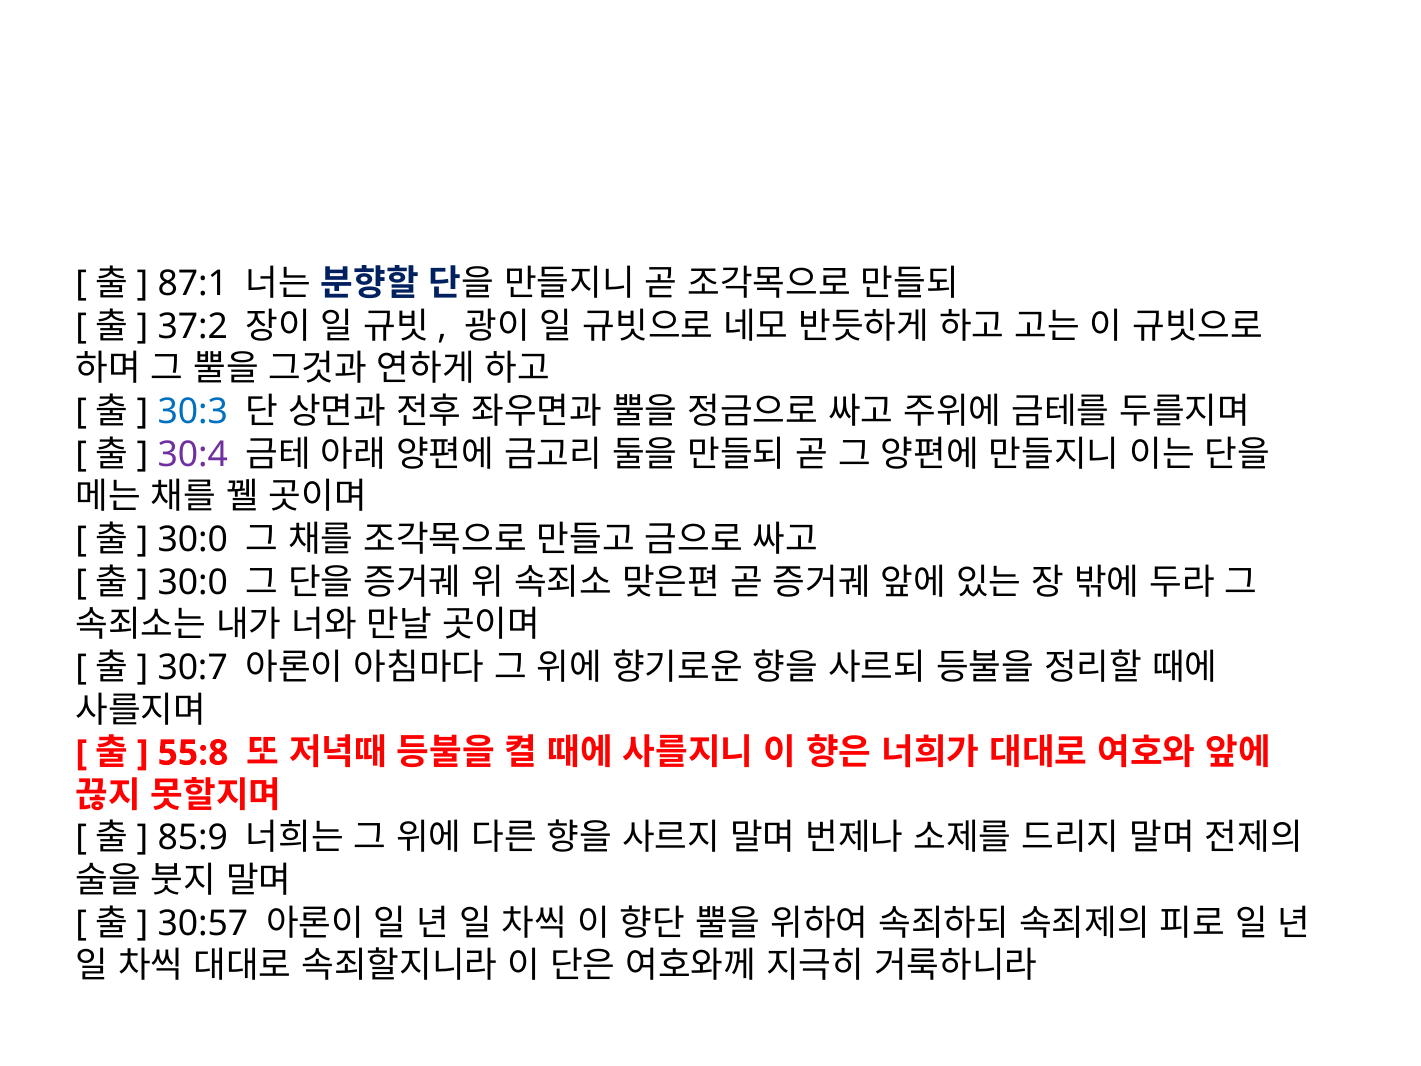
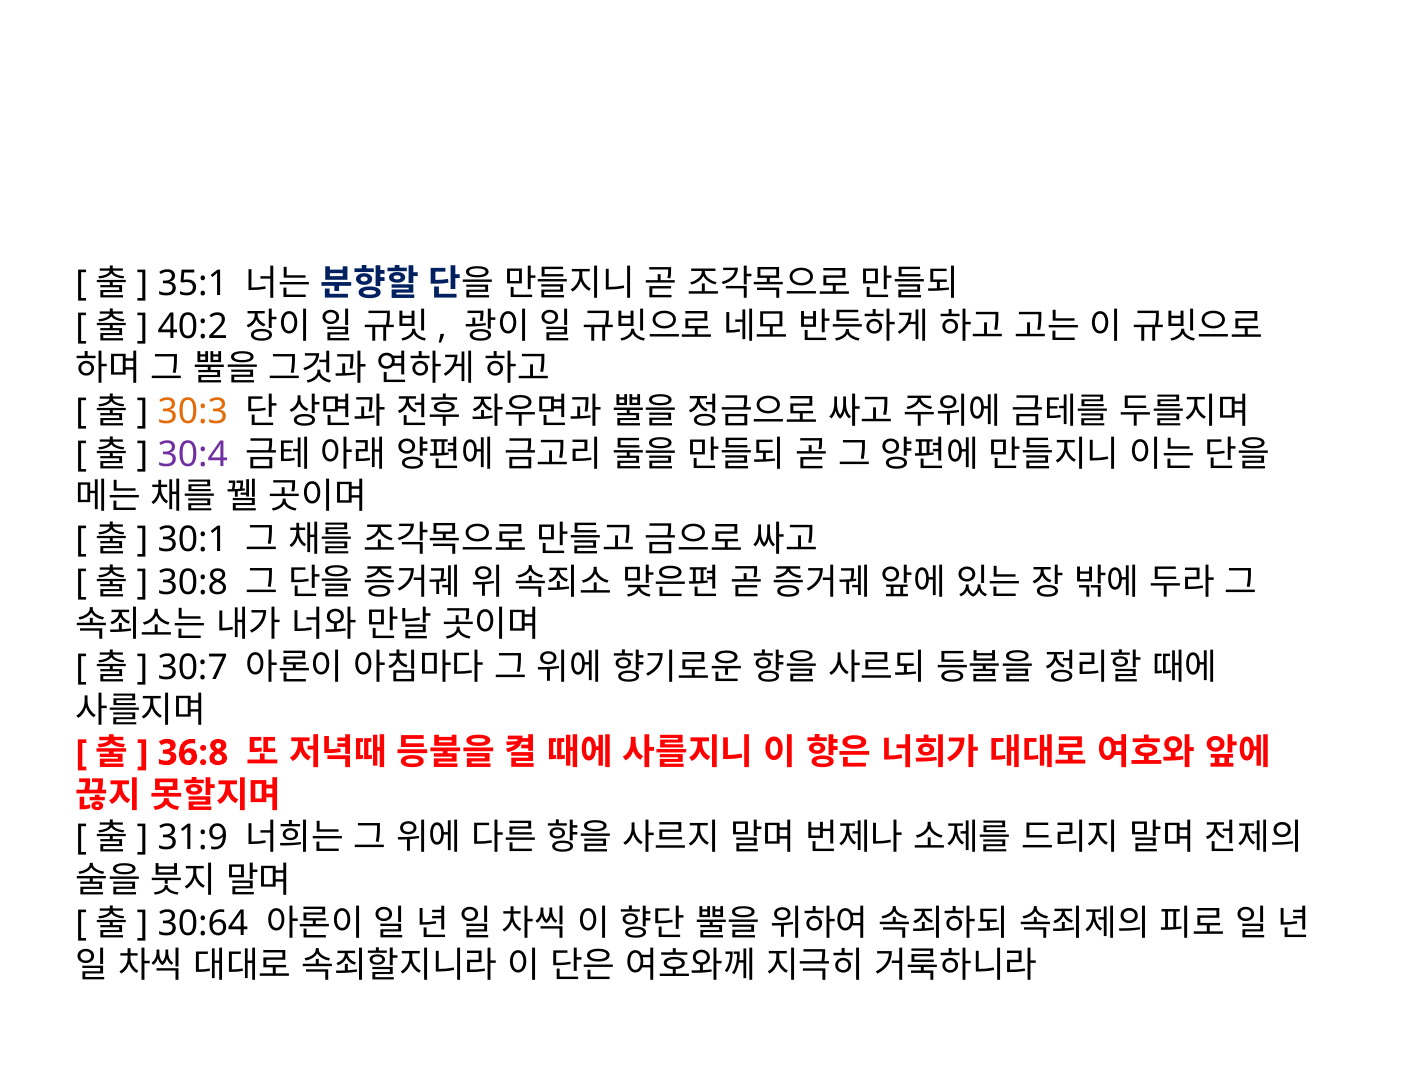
87:1: 87:1 -> 35:1 (193, 284)
37:2: 37:2 -> 40:2 (193, 326)
30:3 colour: blue -> orange (193, 412)
30:0: 30:0 -> 30:1 (193, 540)
30:0: 30:0 -> 30:8 (193, 582)
55:8: 55:8 -> 36:8 (193, 753)
85:9: 85:9 -> 31:9 (193, 838)
30:57: 30:57 -> 30:64 (203, 923)
